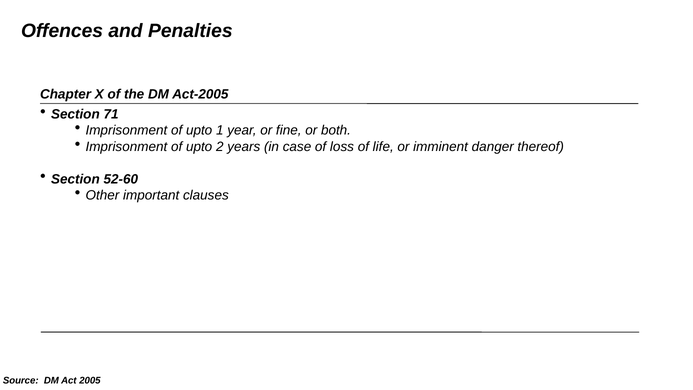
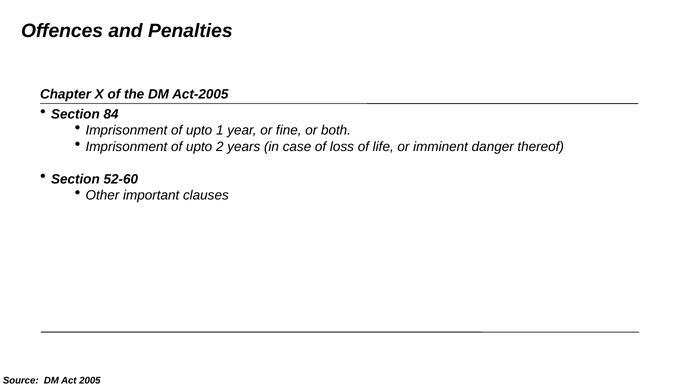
71: 71 -> 84 (111, 114)
